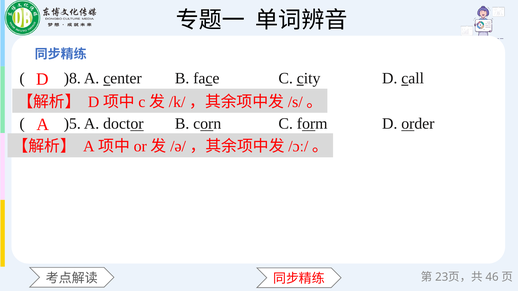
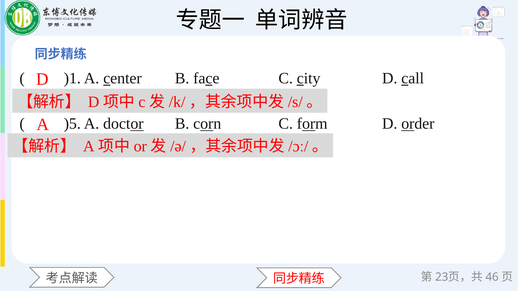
)8: )8 -> )1 (72, 78)
